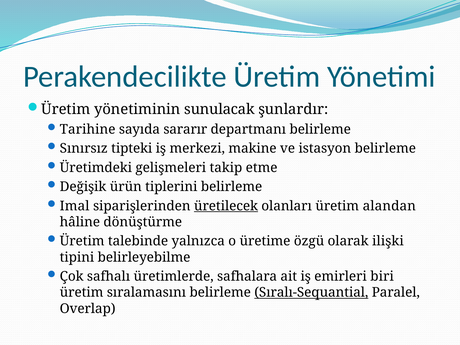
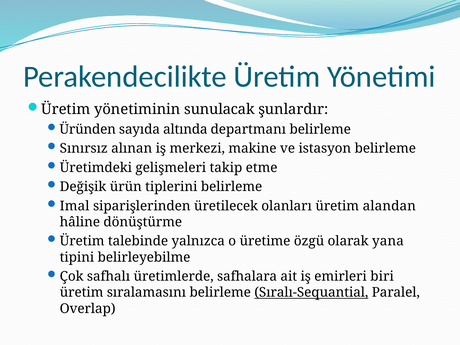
Tarihine: Tarihine -> Üründen (88, 129)
sararır: sararır -> altında (185, 129)
tipteki: tipteki -> alınan (132, 148)
üretilecek underline: present -> none (226, 206)
ilişki: ilişki -> yana (388, 241)
